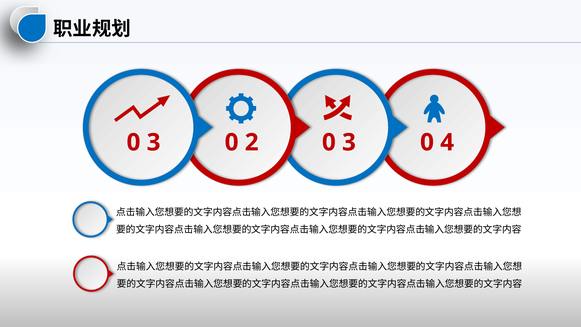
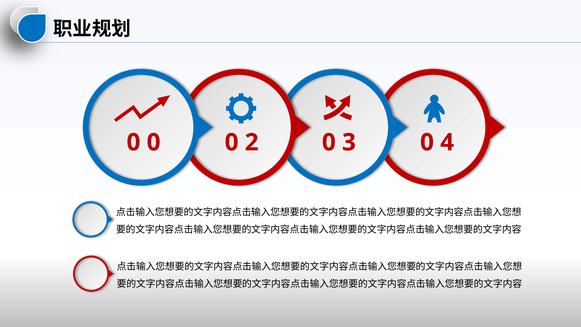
3: 3 -> 0 (154, 142)
